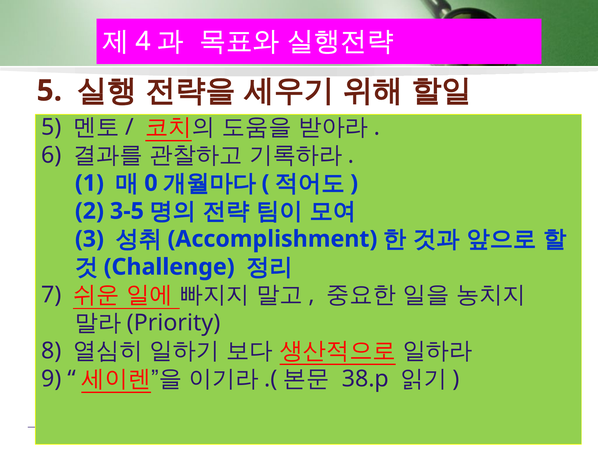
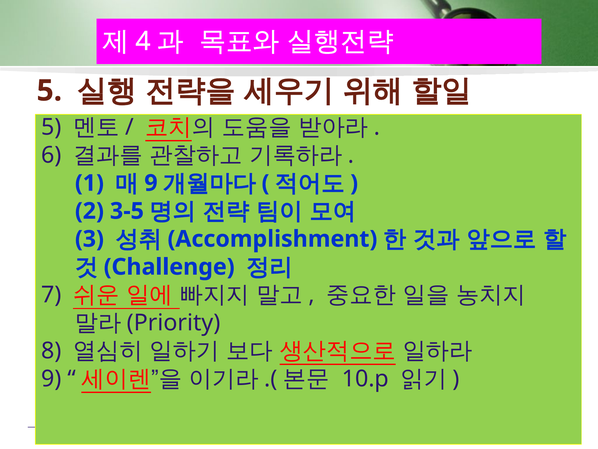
0: 0 -> 9 (151, 183)
38.p: 38.p -> 10.p (365, 378)
